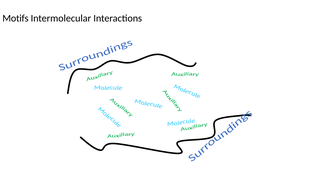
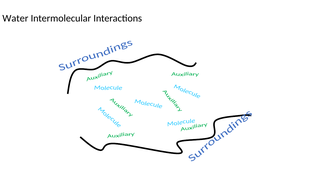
Motifs: Motifs -> Water (15, 18)
